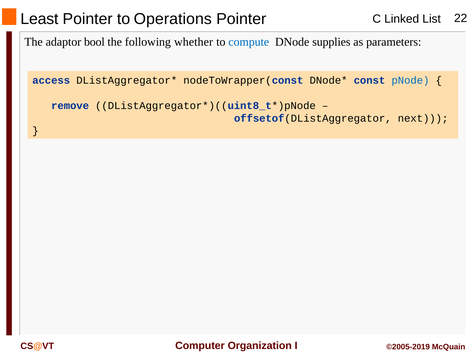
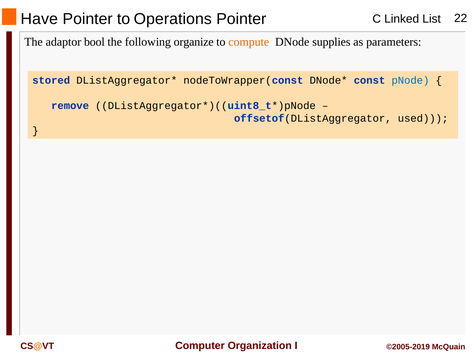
Least: Least -> Have (39, 19)
whether: whether -> organize (194, 42)
compute colour: blue -> orange (249, 42)
access: access -> stored (51, 80)
next: next -> used (423, 118)
